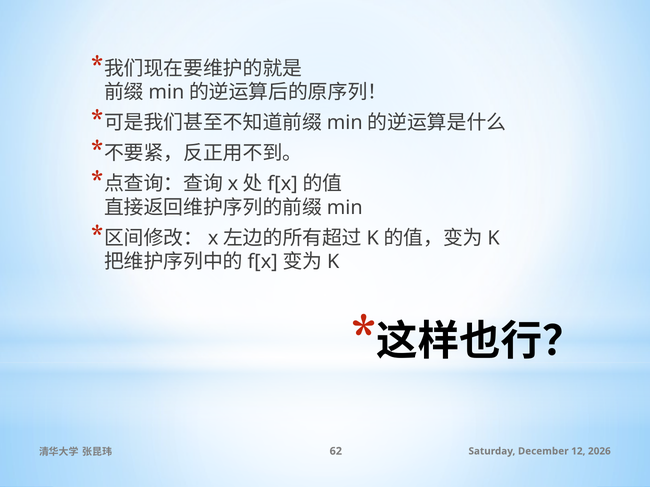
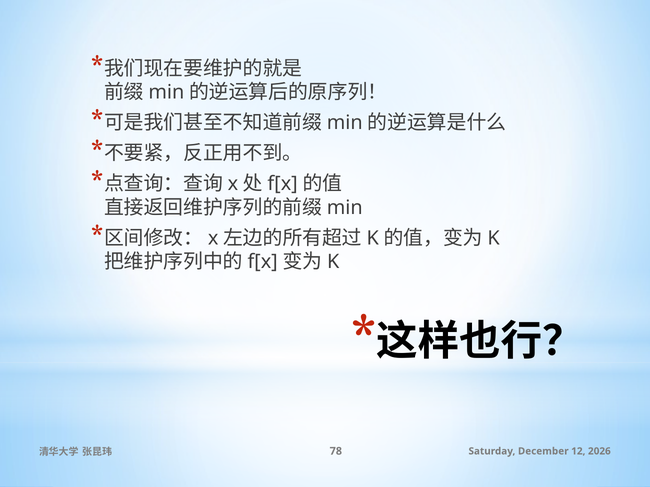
62: 62 -> 78 (336, 452)
